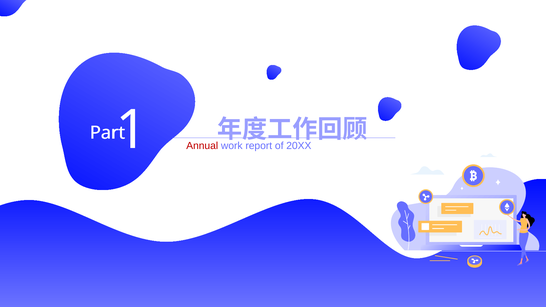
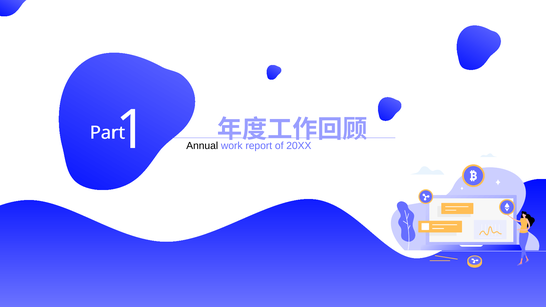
Annual colour: red -> black (202, 146)
